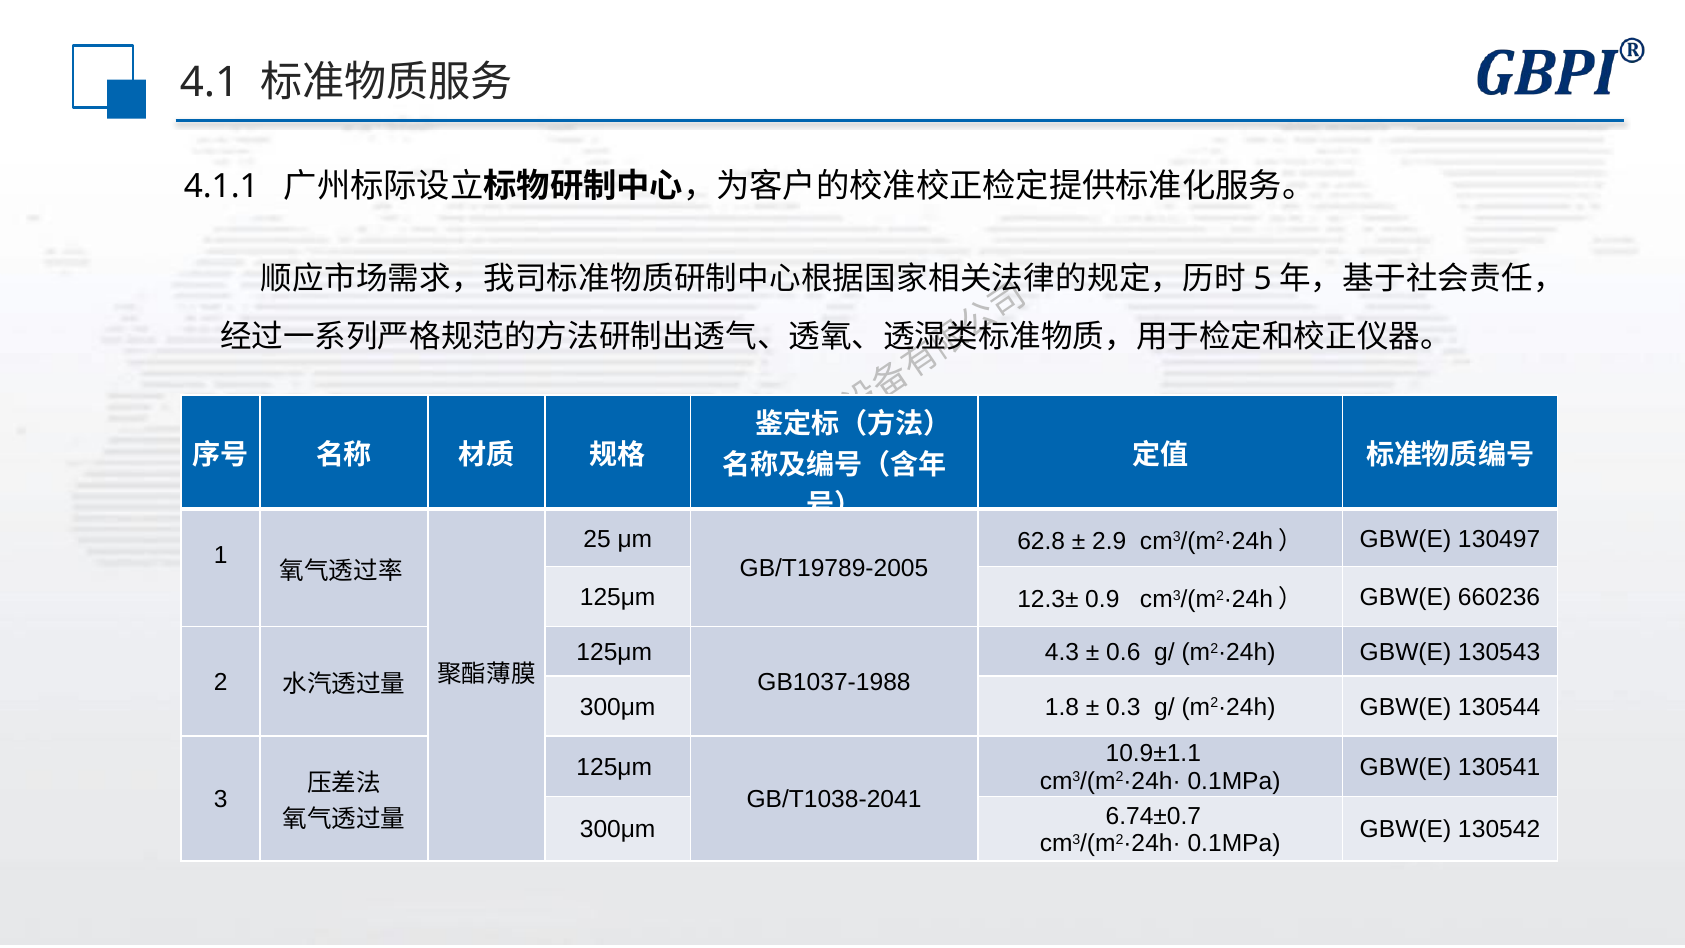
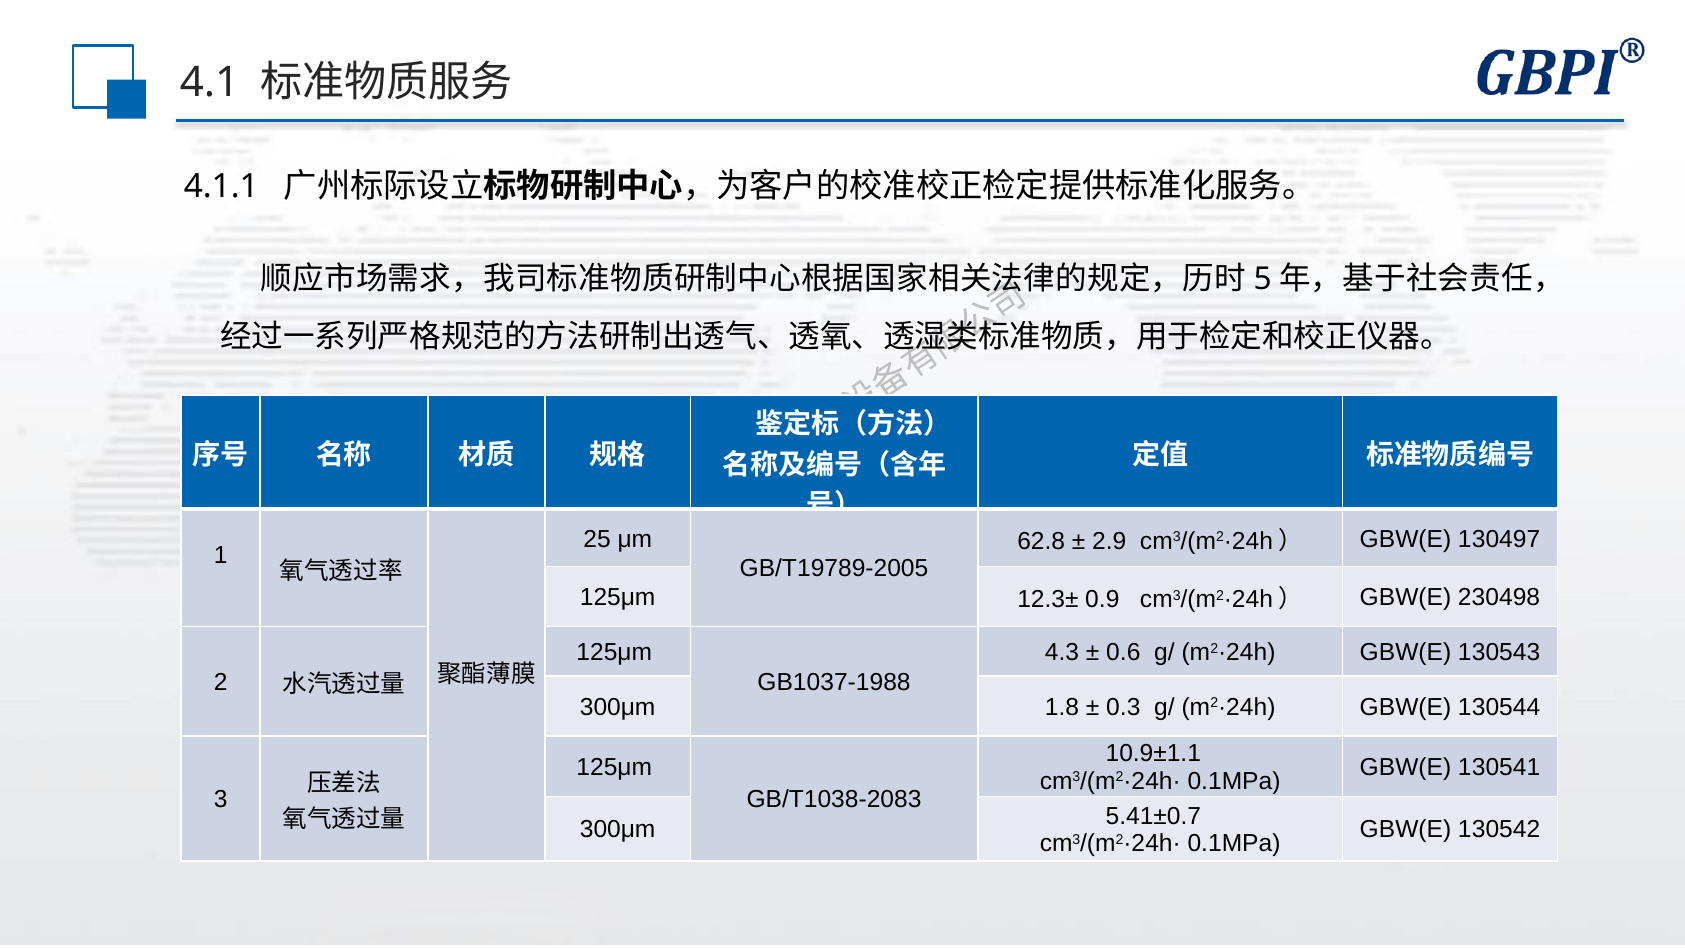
660236: 660236 -> 230498 (1499, 597)
GB/T1038-2041: GB/T1038-2041 -> GB/T1038-2083 (834, 799)
6.74±0.7: 6.74±0.7 -> 5.41±0.7 (1153, 816)
